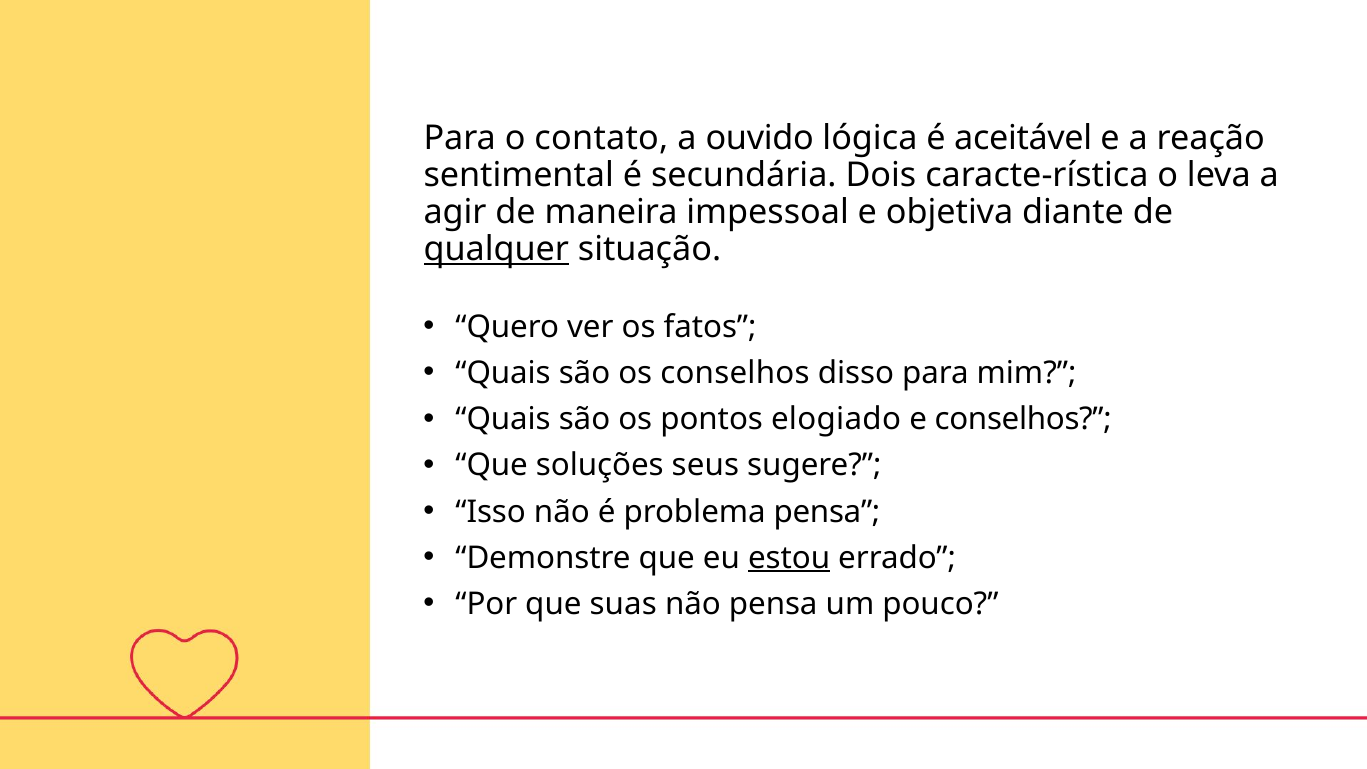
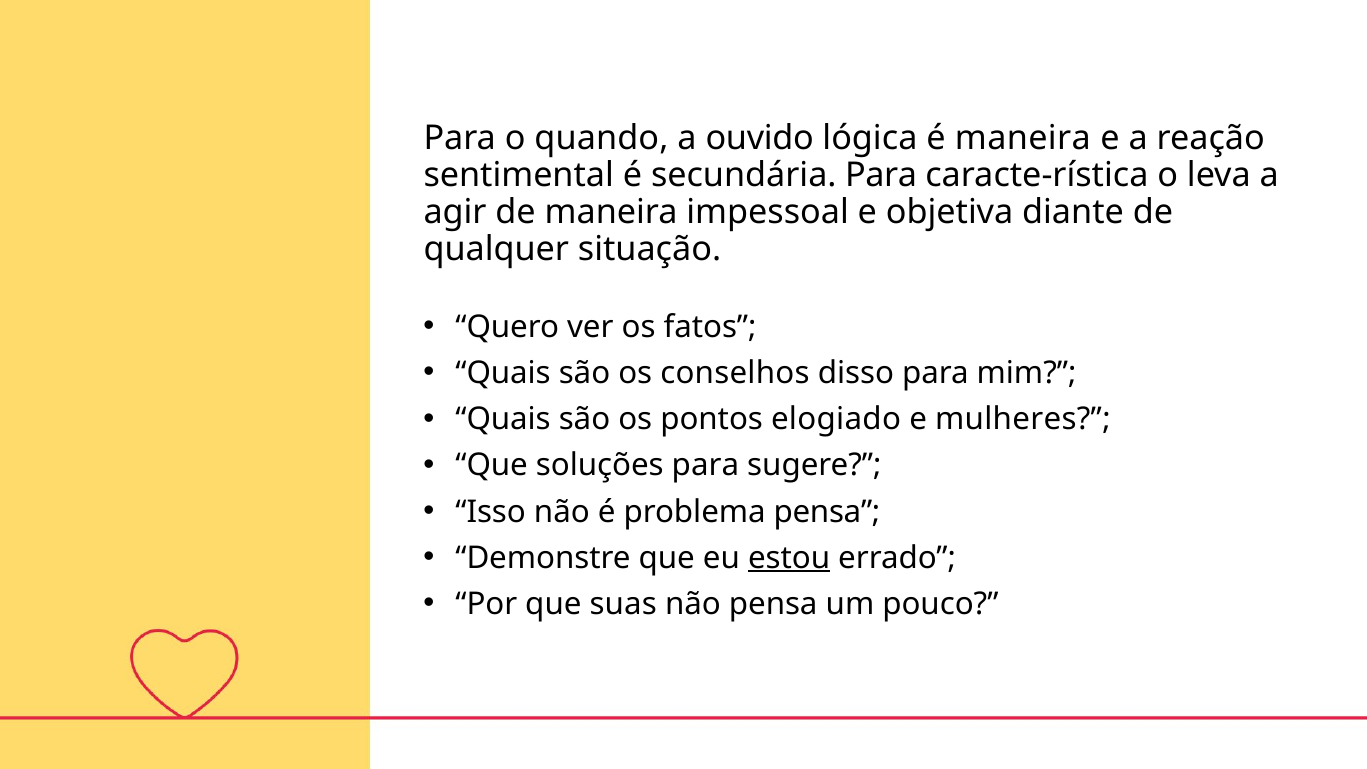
contato: contato -> quando (601, 139)
é aceitável: aceitável -> maneira (1023, 139)
secundária Dois: Dois -> Para (881, 175)
qualquer underline: present -> none (496, 249)
e conselhos: conselhos -> mulheres (1023, 419)
soluções seus: seus -> para (705, 466)
